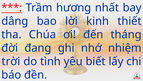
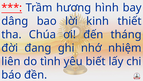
nhất: nhất -> hình (107, 8)
trời: trời -> liên (11, 61)
